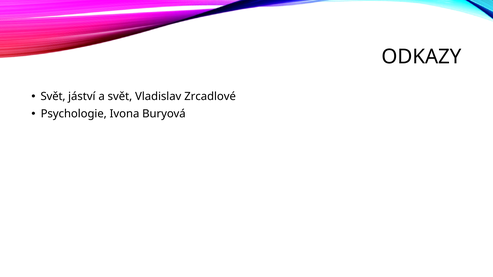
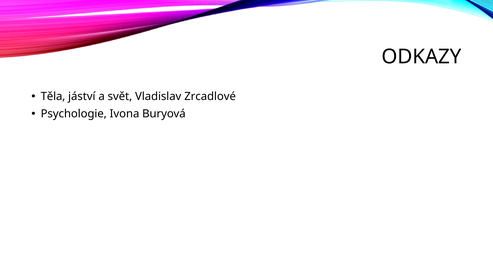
Svět: Svět -> Těla (53, 97)
